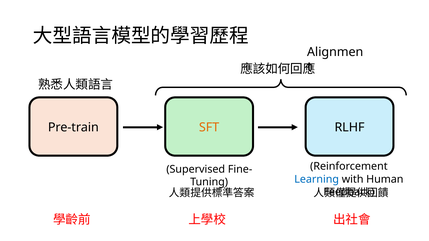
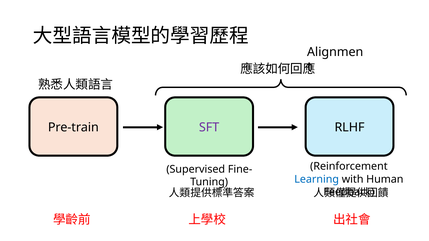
SFT colour: orange -> purple (209, 128)
